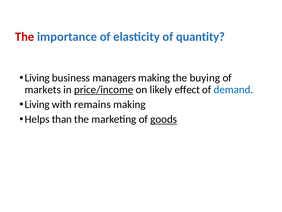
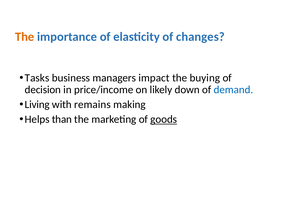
The colour: red -> orange (25, 37)
quantity: quantity -> changes (200, 37)
Living: Living -> Tasks (37, 78)
managers making: making -> impact (154, 78)
markets: markets -> decision (43, 90)
price/income underline: present -> none (104, 90)
effect: effect -> down (187, 90)
